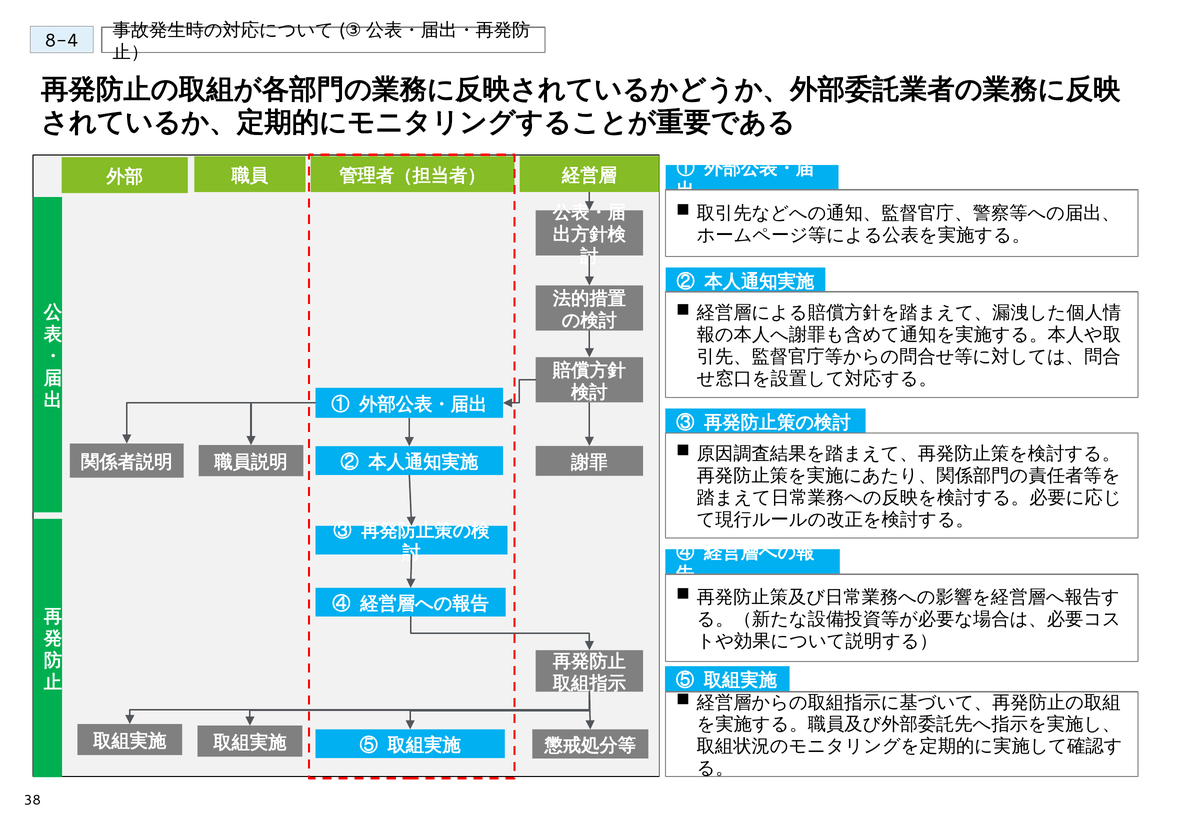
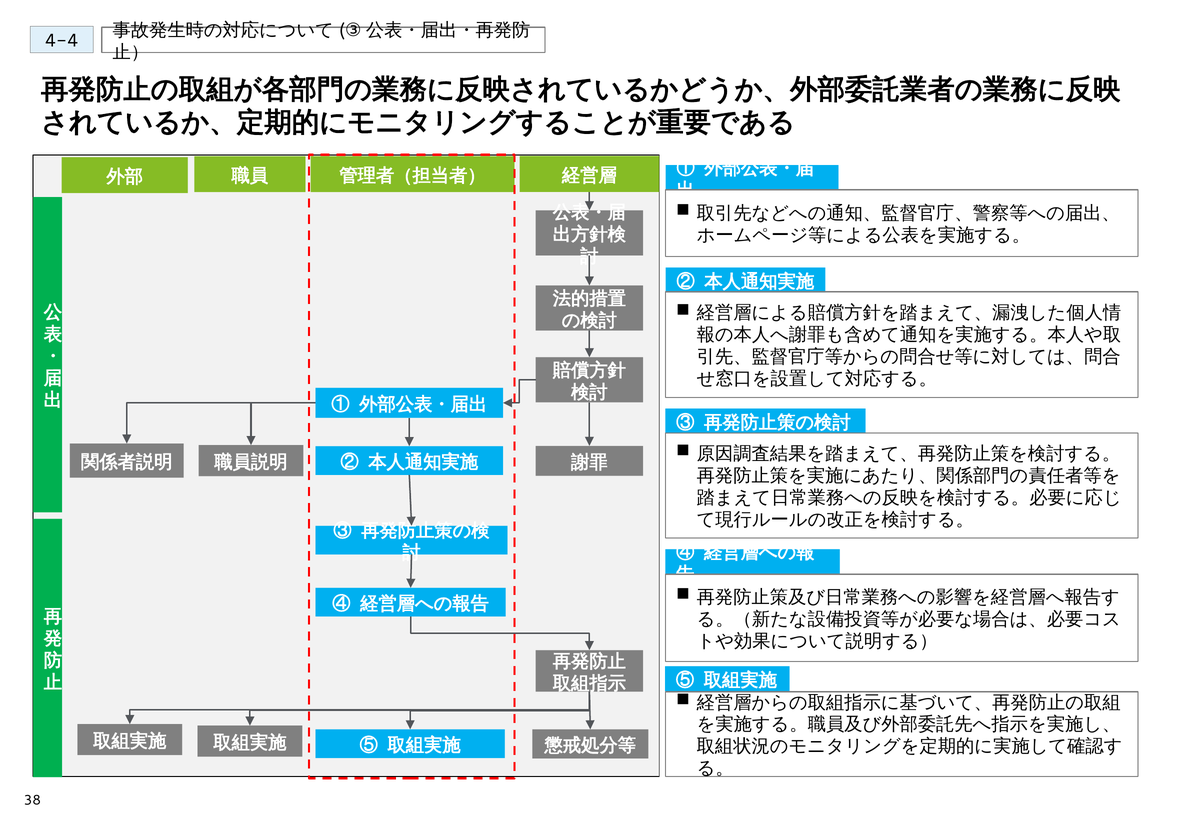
8-4: 8-4 -> 4-4 (62, 41)
